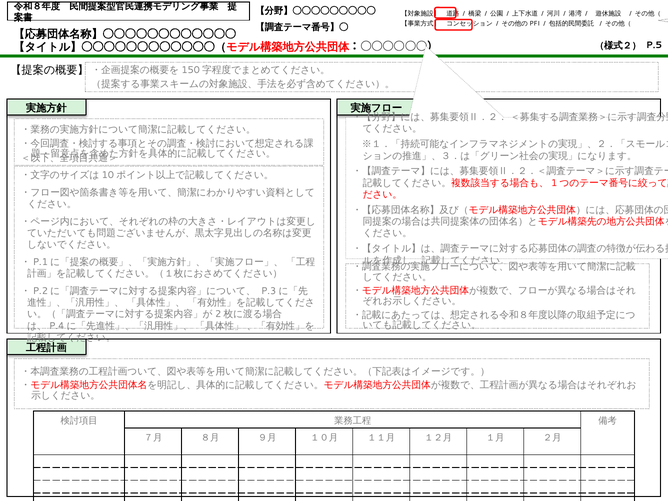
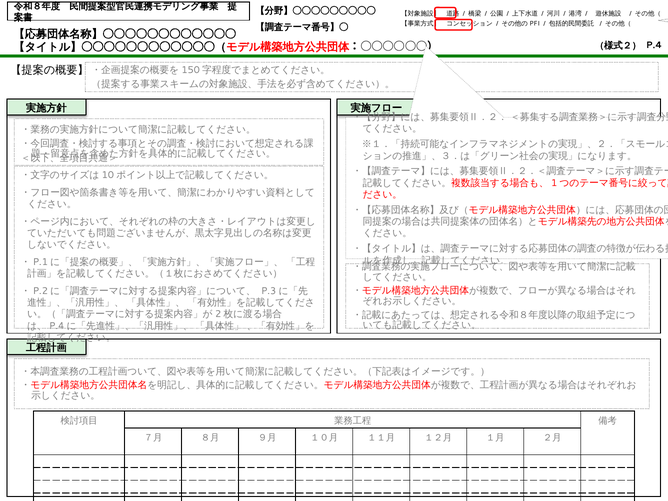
P.5: P.5 -> P.4 (654, 45)
